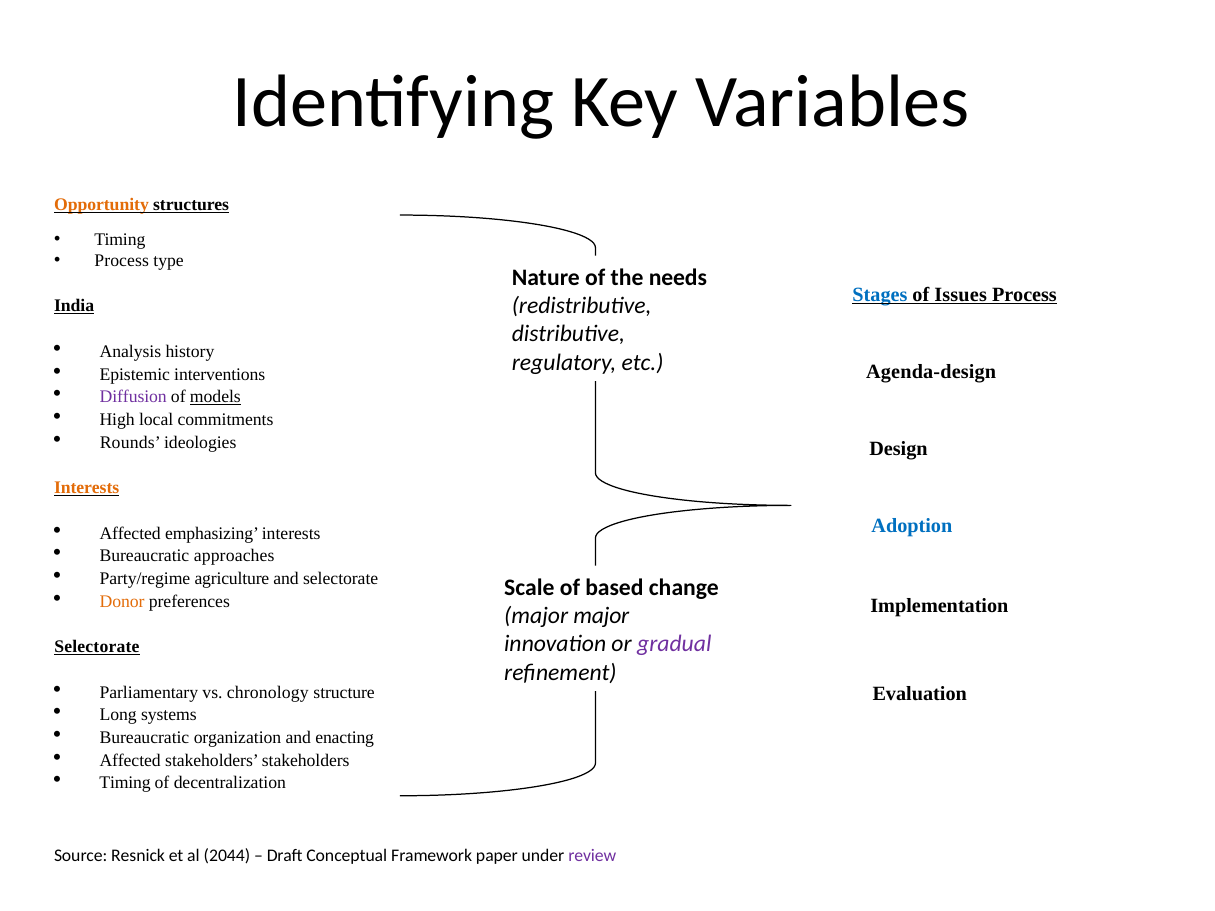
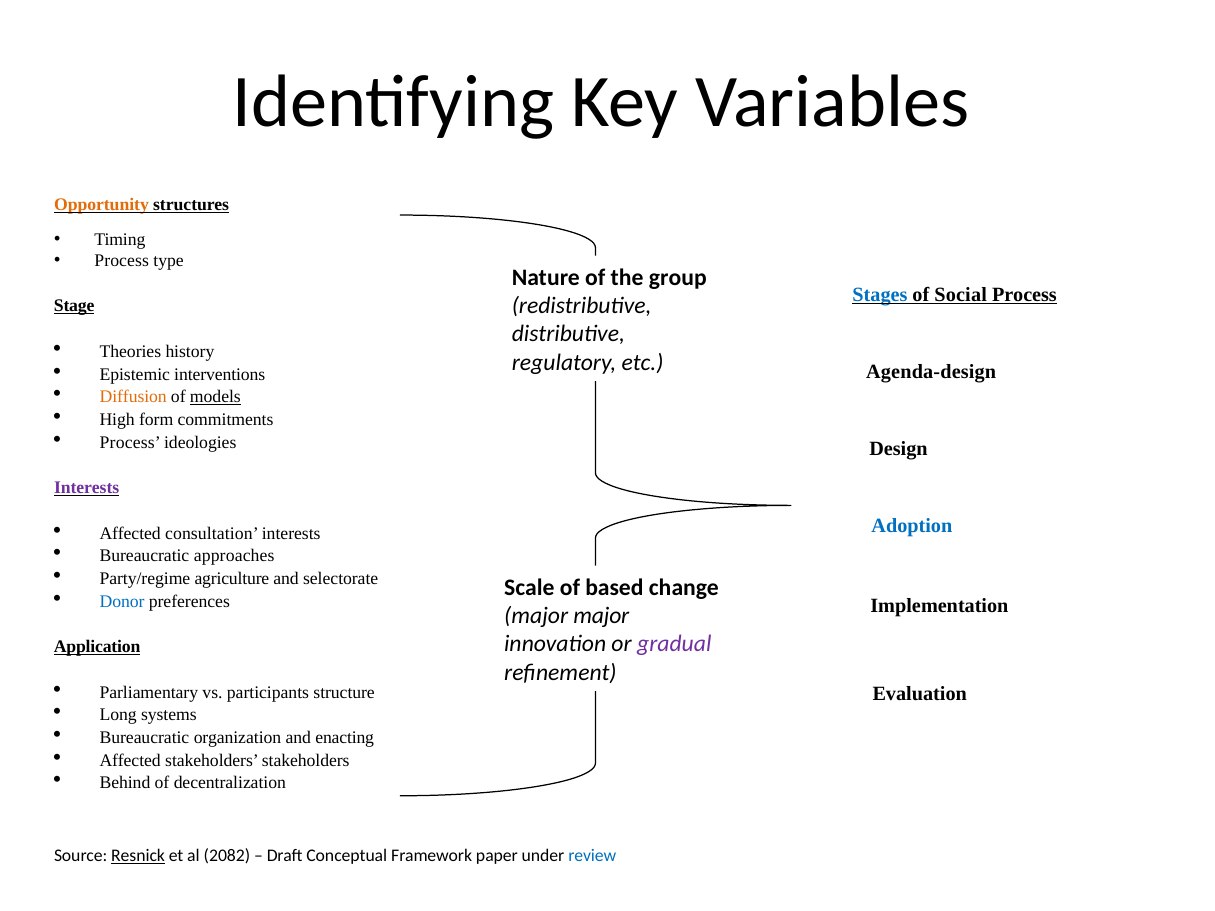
needs: needs -> group (678, 277)
Issues: Issues -> Social (961, 295)
India: India -> Stage (74, 306)
Analysis: Analysis -> Theories (130, 352)
Diffusion colour: purple -> orange (133, 397)
local: local -> form (156, 420)
Rounds: Rounds -> Process (130, 443)
Interests colour: orange -> purple (87, 488)
emphasizing: emphasizing -> consultation (212, 533)
Donor colour: orange -> blue (122, 602)
Selectorate: Selectorate -> Application (97, 647)
chronology: chronology -> participants (268, 692)
Timing: Timing -> Behind (125, 783)
Resnick underline: none -> present (138, 856)
2044: 2044 -> 2082 (227, 856)
review colour: purple -> blue (592, 856)
